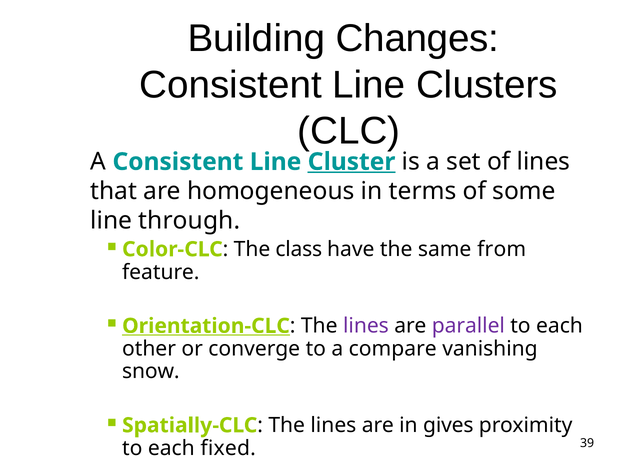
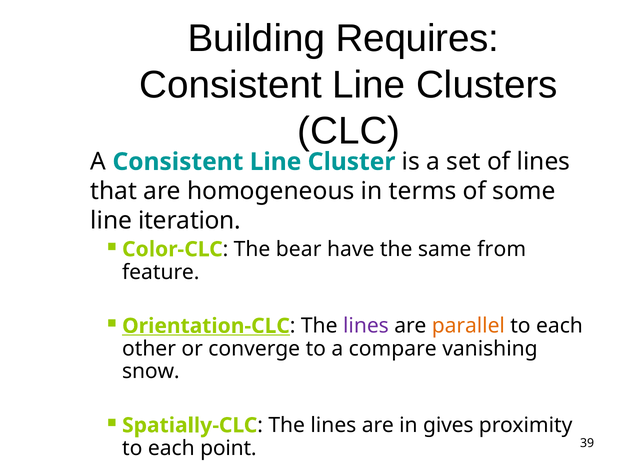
Changes: Changes -> Requires (417, 39)
Cluster underline: present -> none (352, 162)
through: through -> iteration (190, 221)
class: class -> bear (299, 249)
parallel colour: purple -> orange (468, 326)
fixed: fixed -> point (228, 448)
